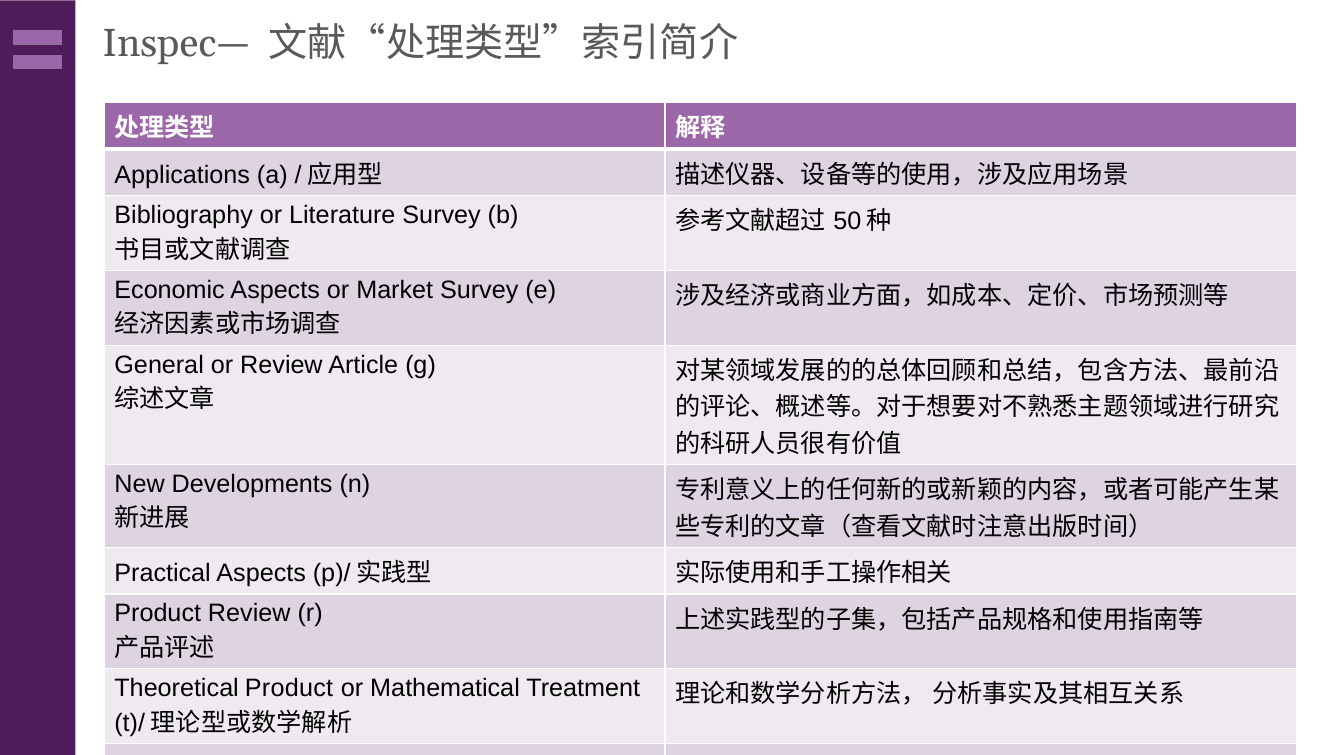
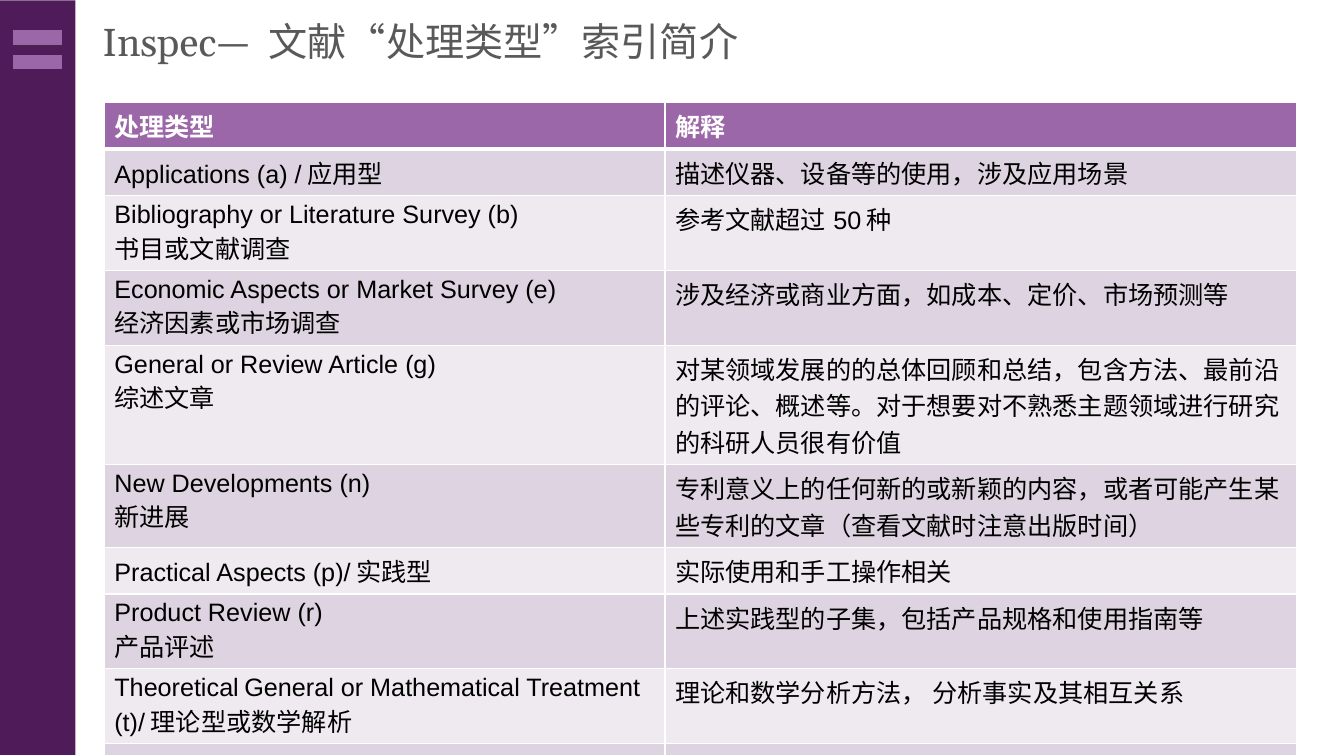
Theoretical Product: Product -> General (289, 689)
